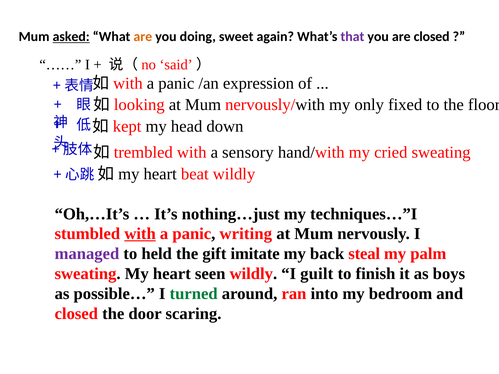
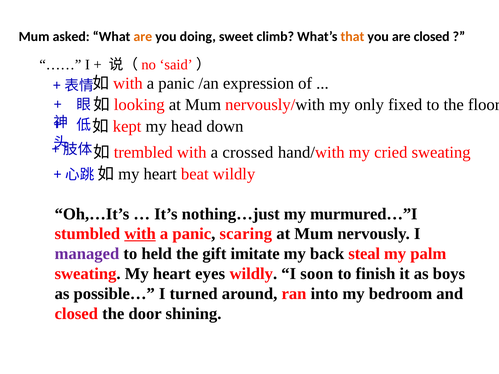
asked underline: present -> none (71, 37)
again: again -> climb (275, 37)
that colour: purple -> orange (352, 37)
sensory: sensory -> crossed (248, 152)
techniques…”I: techniques…”I -> murmured…”I (364, 214)
writing: writing -> scaring (246, 234)
seen: seen -> eyes (210, 274)
guilt: guilt -> soon (317, 274)
turned colour: green -> black (194, 294)
scaring: scaring -> shining (194, 314)
